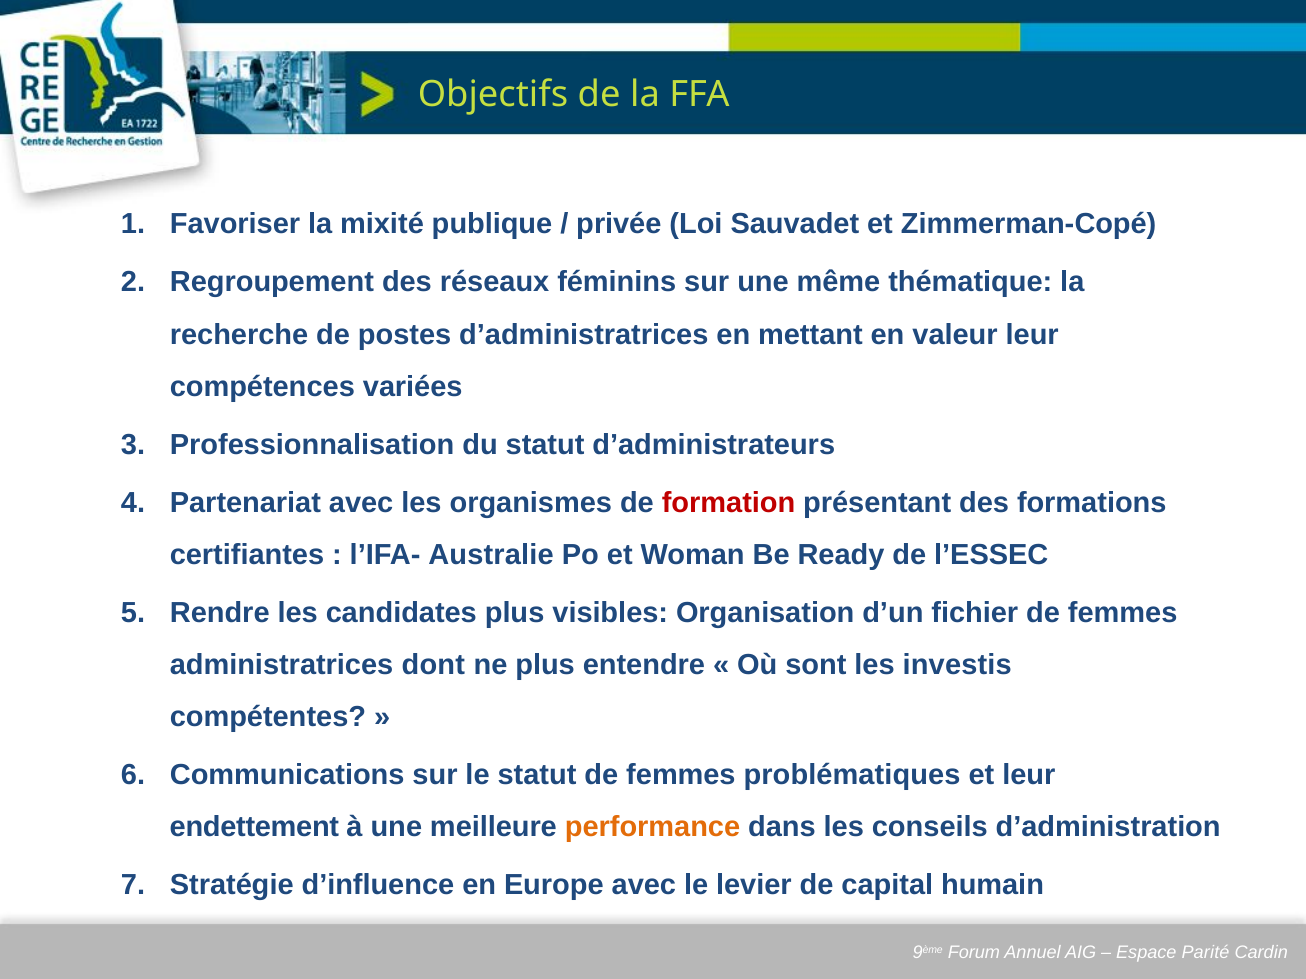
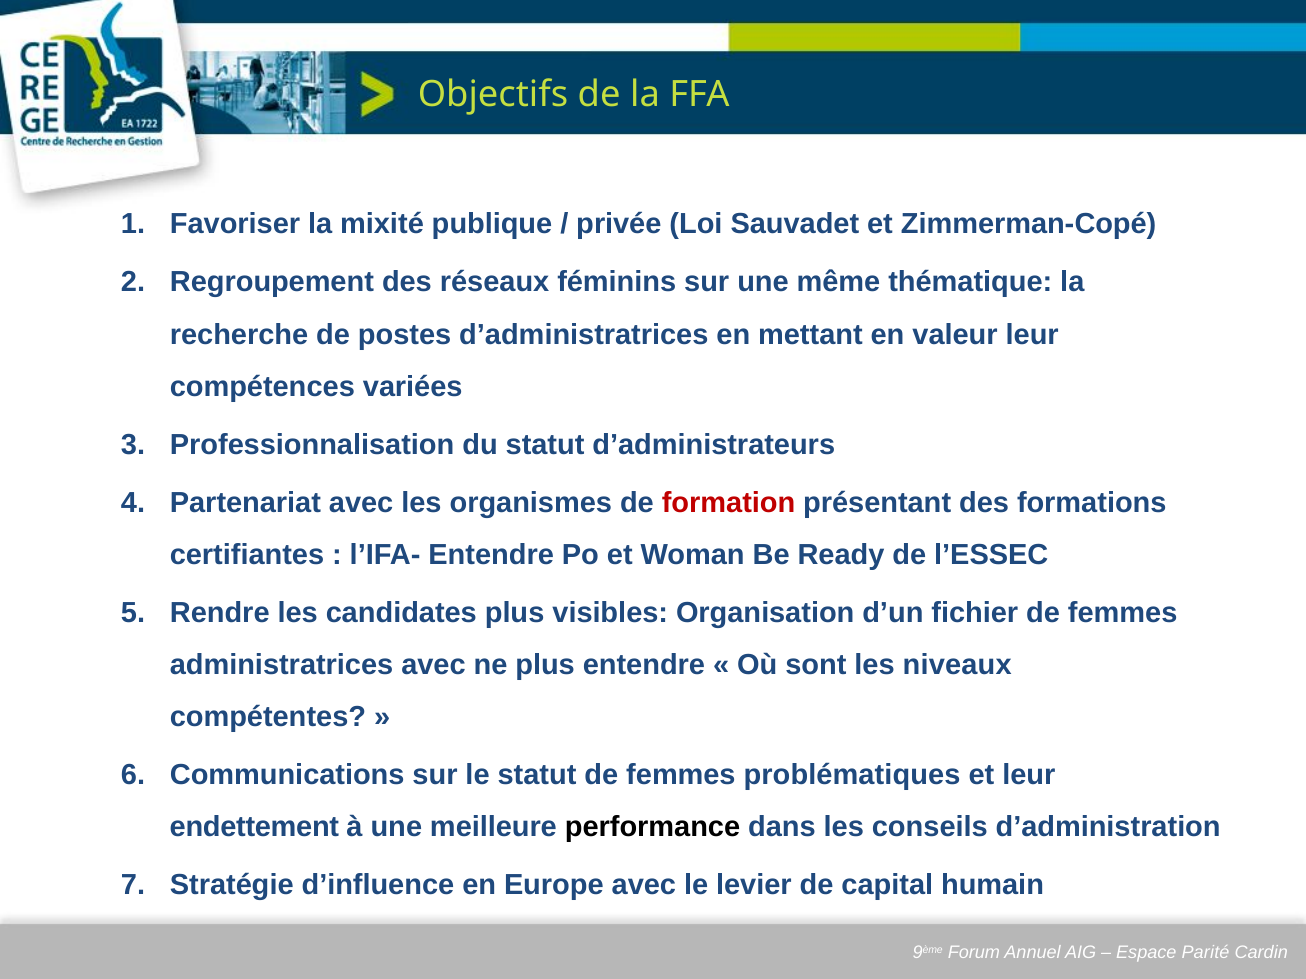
l’IFA- Australie: Australie -> Entendre (491, 555)
administratrices dont: dont -> avec (433, 665)
investis: investis -> niveaux (957, 665)
performance colour: orange -> black (653, 828)
